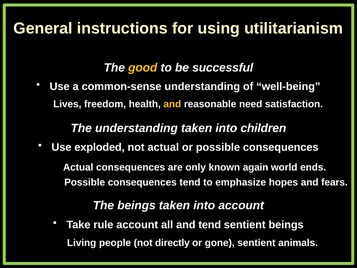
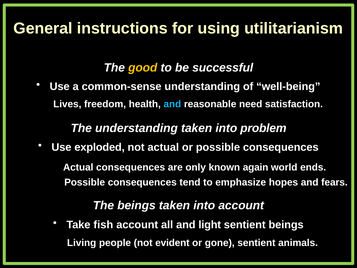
and colour: yellow -> light blue (172, 104)
children: children -> problem (263, 128)
rule: rule -> fish (103, 225)
and tend: tend -> light (210, 225)
directly: directly -> evident (172, 243)
